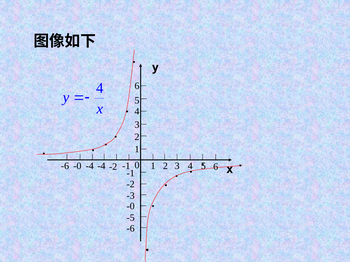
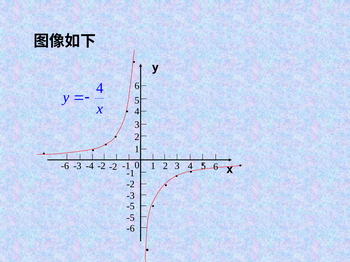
-6 -0: -0 -> -3 (77, 166)
-4: -4 -> -2 (101, 166)
-0: -0 -> -5 (131, 206)
